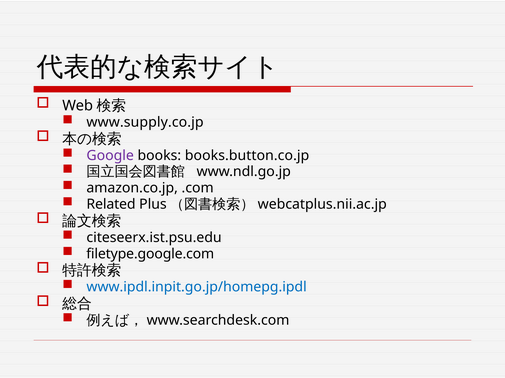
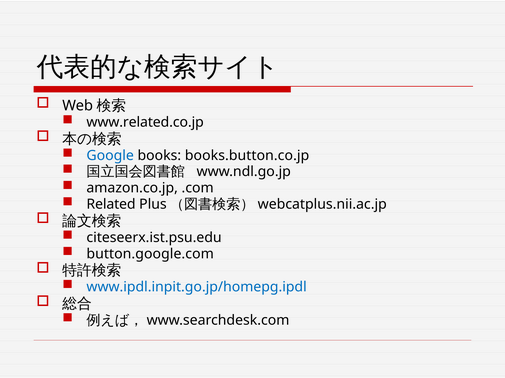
www.supply.co.jp: www.supply.co.jp -> www.related.co.jp (145, 122)
Google colour: purple -> blue (110, 156)
filetype.google.com: filetype.google.com -> button.google.com (150, 254)
